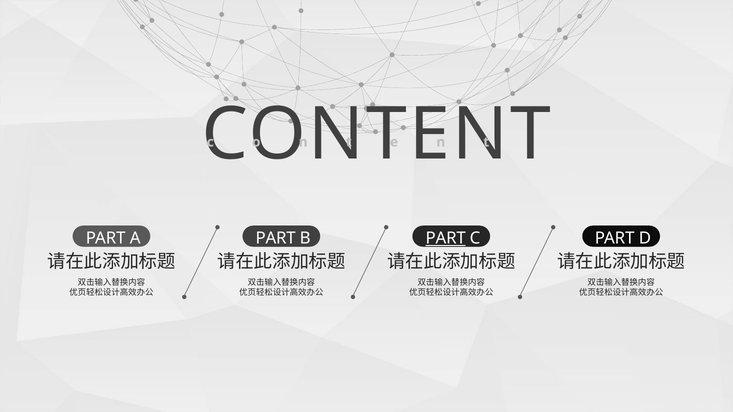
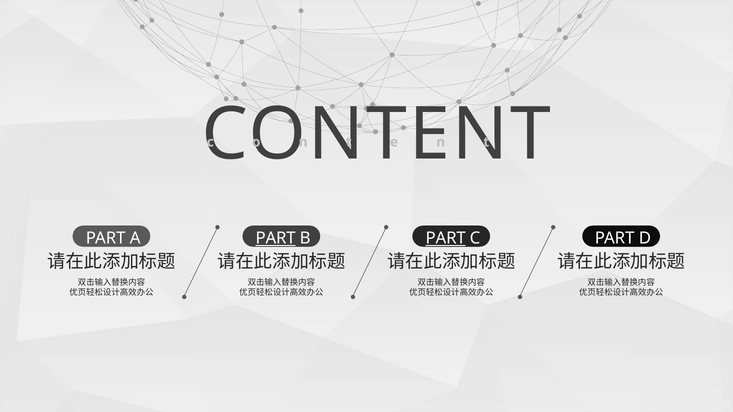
PART underline: none -> present (276, 239)
